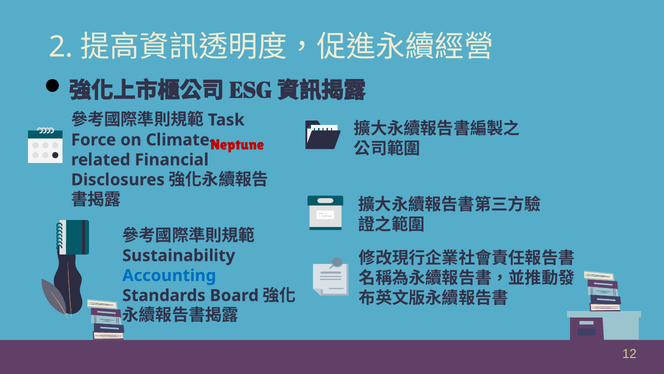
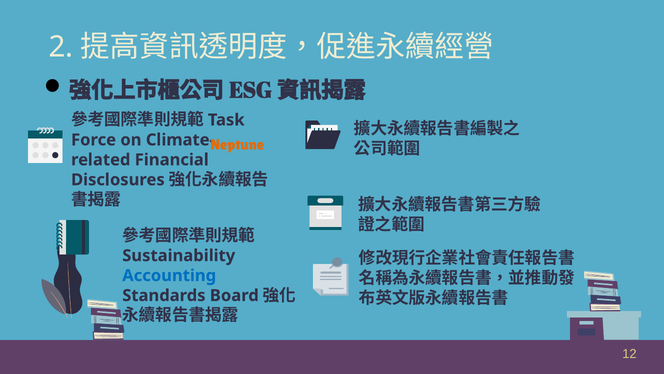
Neptune colour: red -> orange (237, 145)
